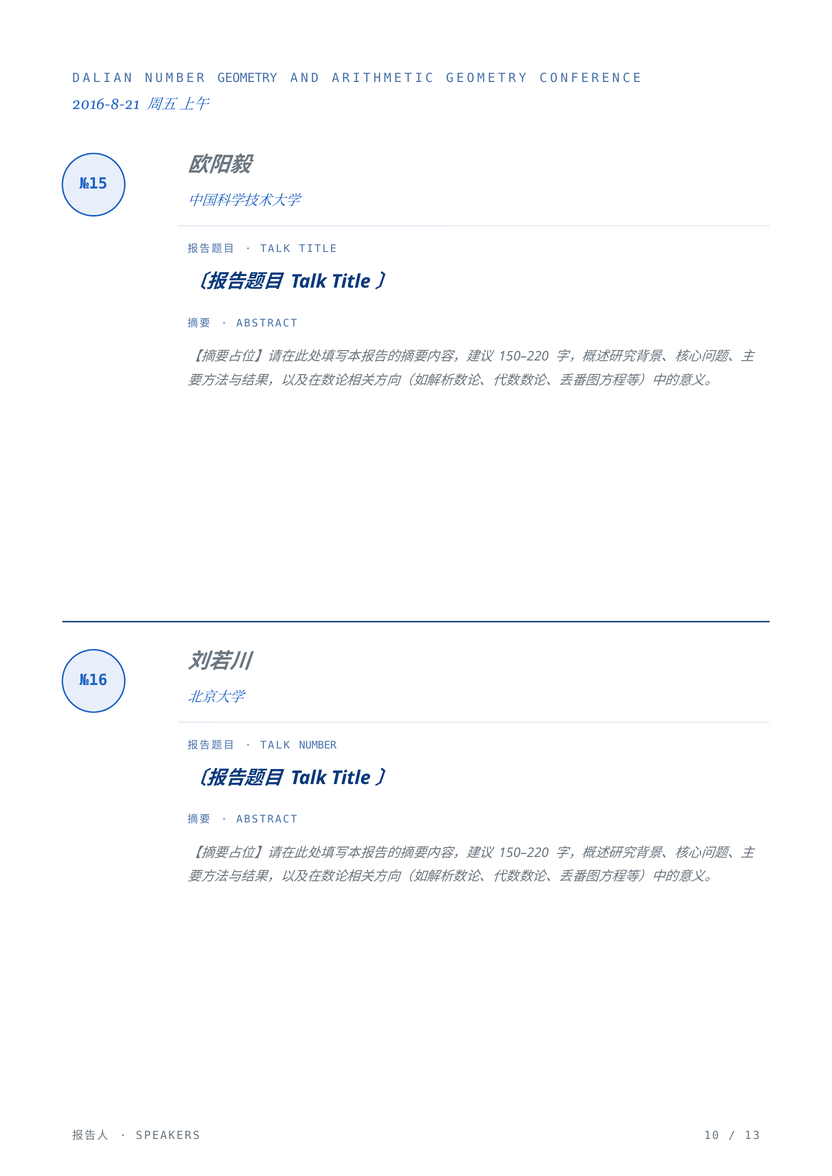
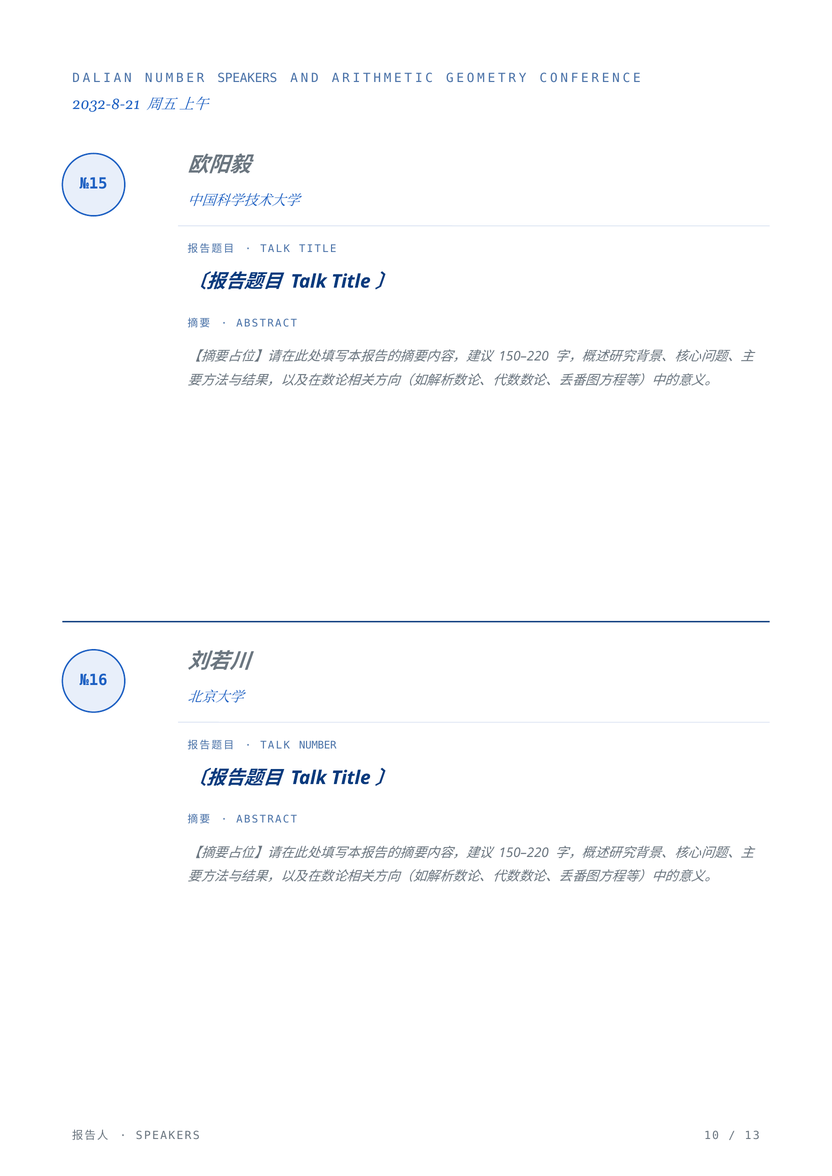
NUMBER GEOMETRY: GEOMETRY -> SPEAKERS (247, 78)
2016-8-21: 2016-8-21 -> 2032-8-21 (106, 105)
